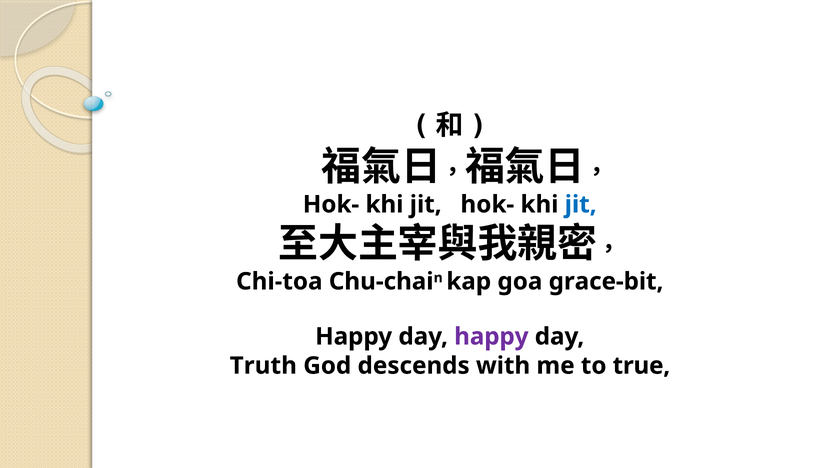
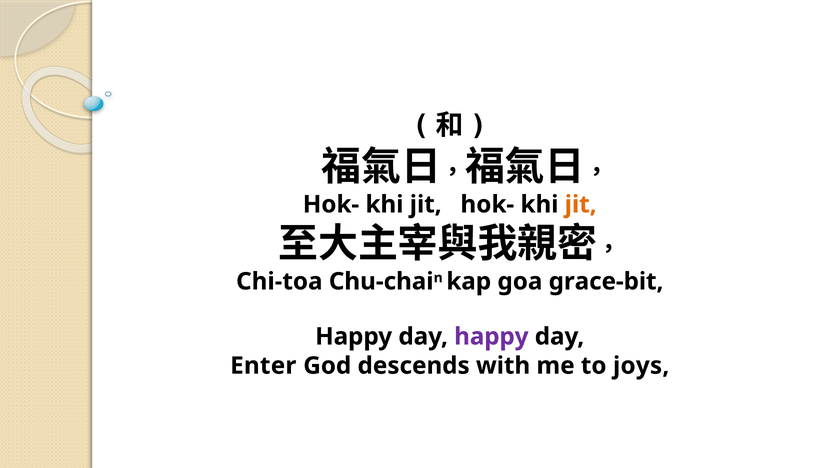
jit colour: blue -> orange (581, 204)
Truth: Truth -> Enter (263, 366)
true: true -> joys (641, 366)
